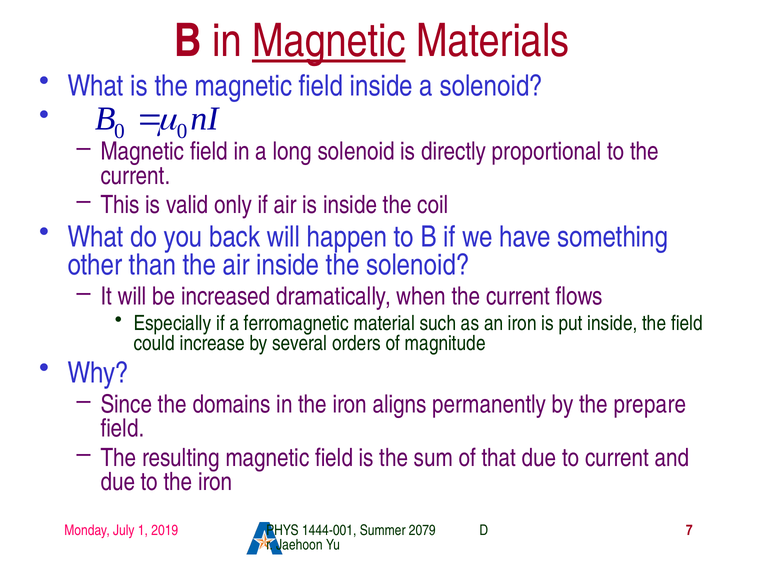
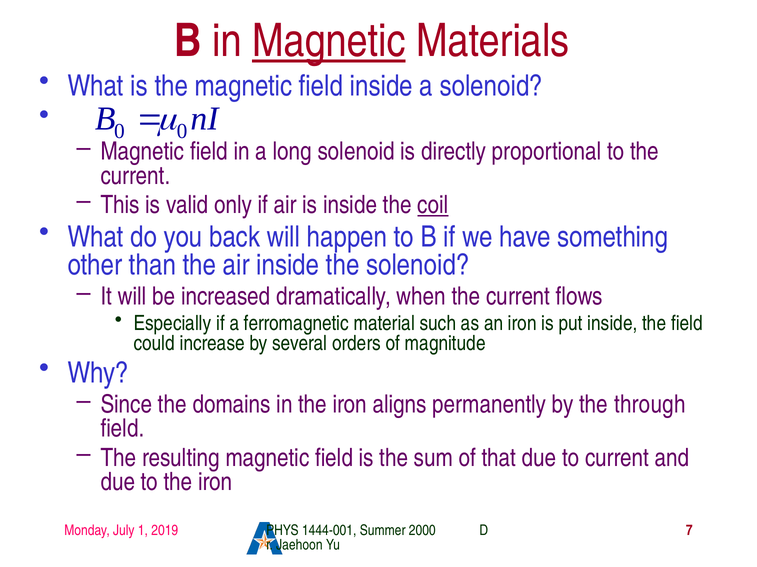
coil underline: none -> present (433, 205)
prepare: prepare -> through (650, 405)
2079: 2079 -> 2000 (422, 531)
